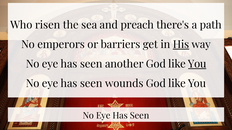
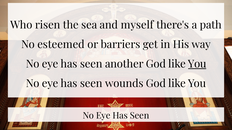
preach: preach -> myself (137, 25)
emperors: emperors -> esteemed (61, 45)
His underline: present -> none (181, 45)
